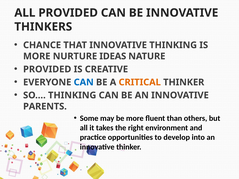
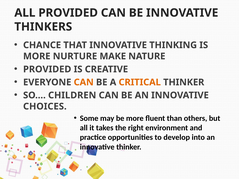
IDEAS: IDEAS -> MAKE (113, 56)
CAN colour: blue -> orange (84, 82)
SO… THINKING: THINKING -> CHILDREN (72, 95)
PARENTS: PARENTS -> CHOICES (45, 107)
